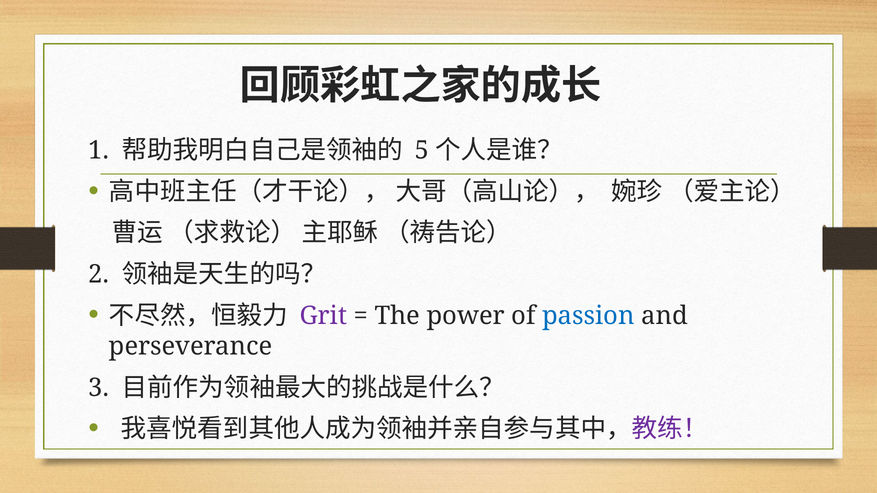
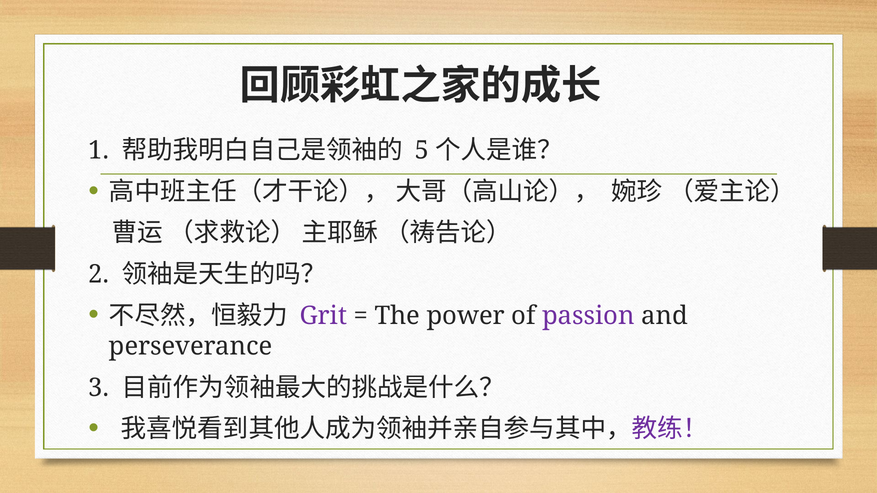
passion colour: blue -> purple (588, 316)
